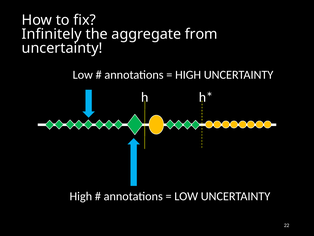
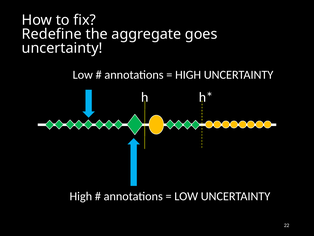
Infinitely: Infinitely -> Redefine (52, 34)
from: from -> goes (201, 34)
